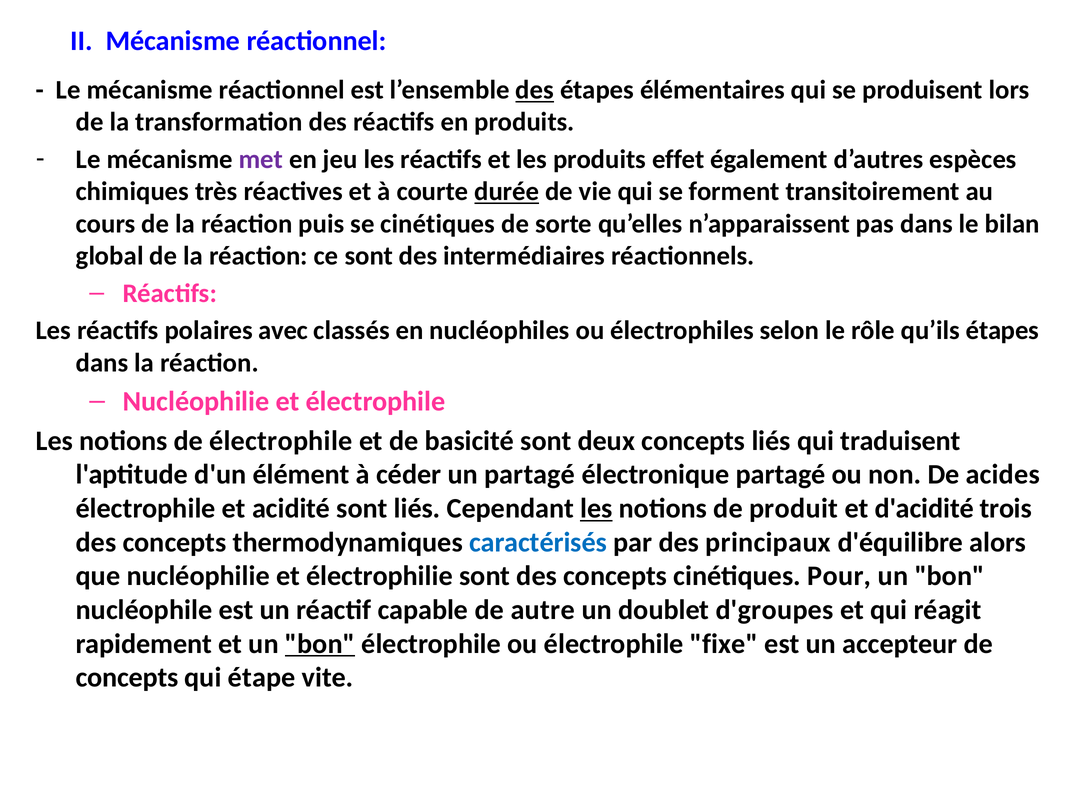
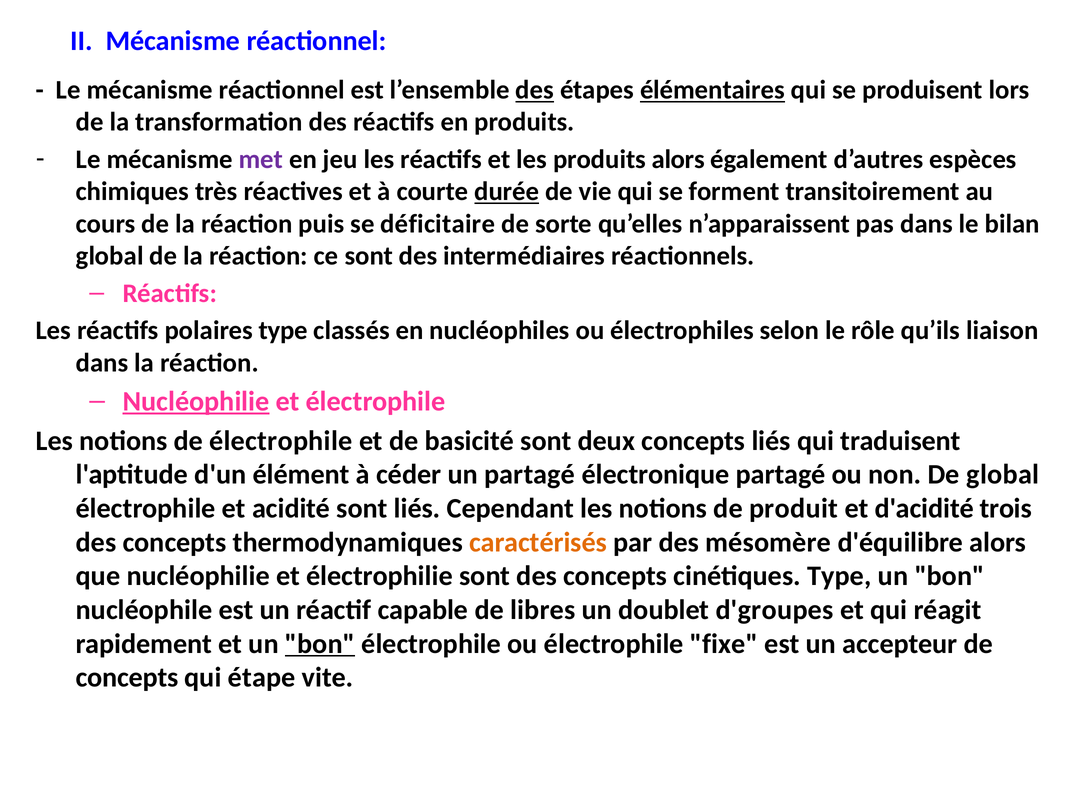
élémentaires underline: none -> present (712, 90)
produits effet: effet -> alors (678, 160)
se cinétiques: cinétiques -> déficitaire (438, 224)
polaires avec: avec -> type (283, 331)
qu’ils étapes: étapes -> liaison (1002, 331)
Nucléophilie underline: none -> present (196, 402)
De acides: acides -> global (1003, 475)
les underline: present -> none (596, 509)
caractérisés colour: blue -> orange (538, 543)
principaux: principaux -> mésomère (768, 543)
cinétiques Pour: Pour -> Type (839, 576)
autre: autre -> libres (543, 610)
